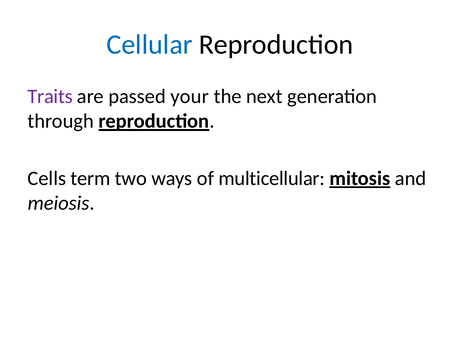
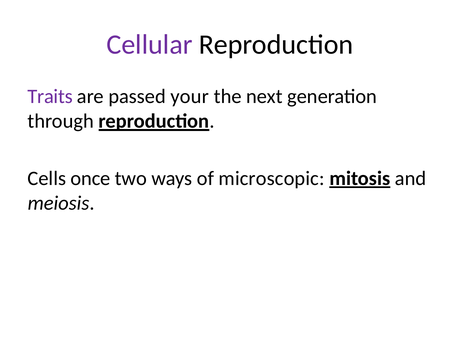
Cellular colour: blue -> purple (149, 45)
term: term -> once (90, 178)
multicellular: multicellular -> microscopic (272, 178)
